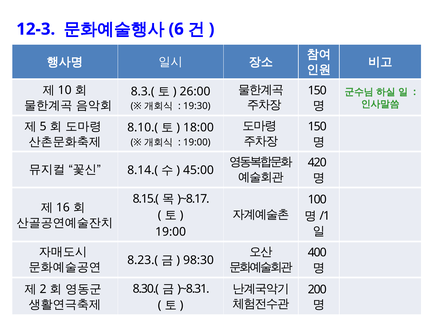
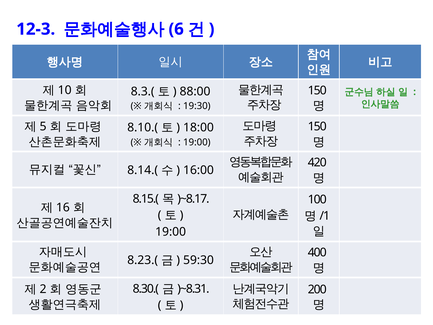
26:00: 26:00 -> 88:00 (195, 91)
45:00: 45:00 -> 16:00 (199, 170)
98:30: 98:30 -> 59:30 (199, 260)
